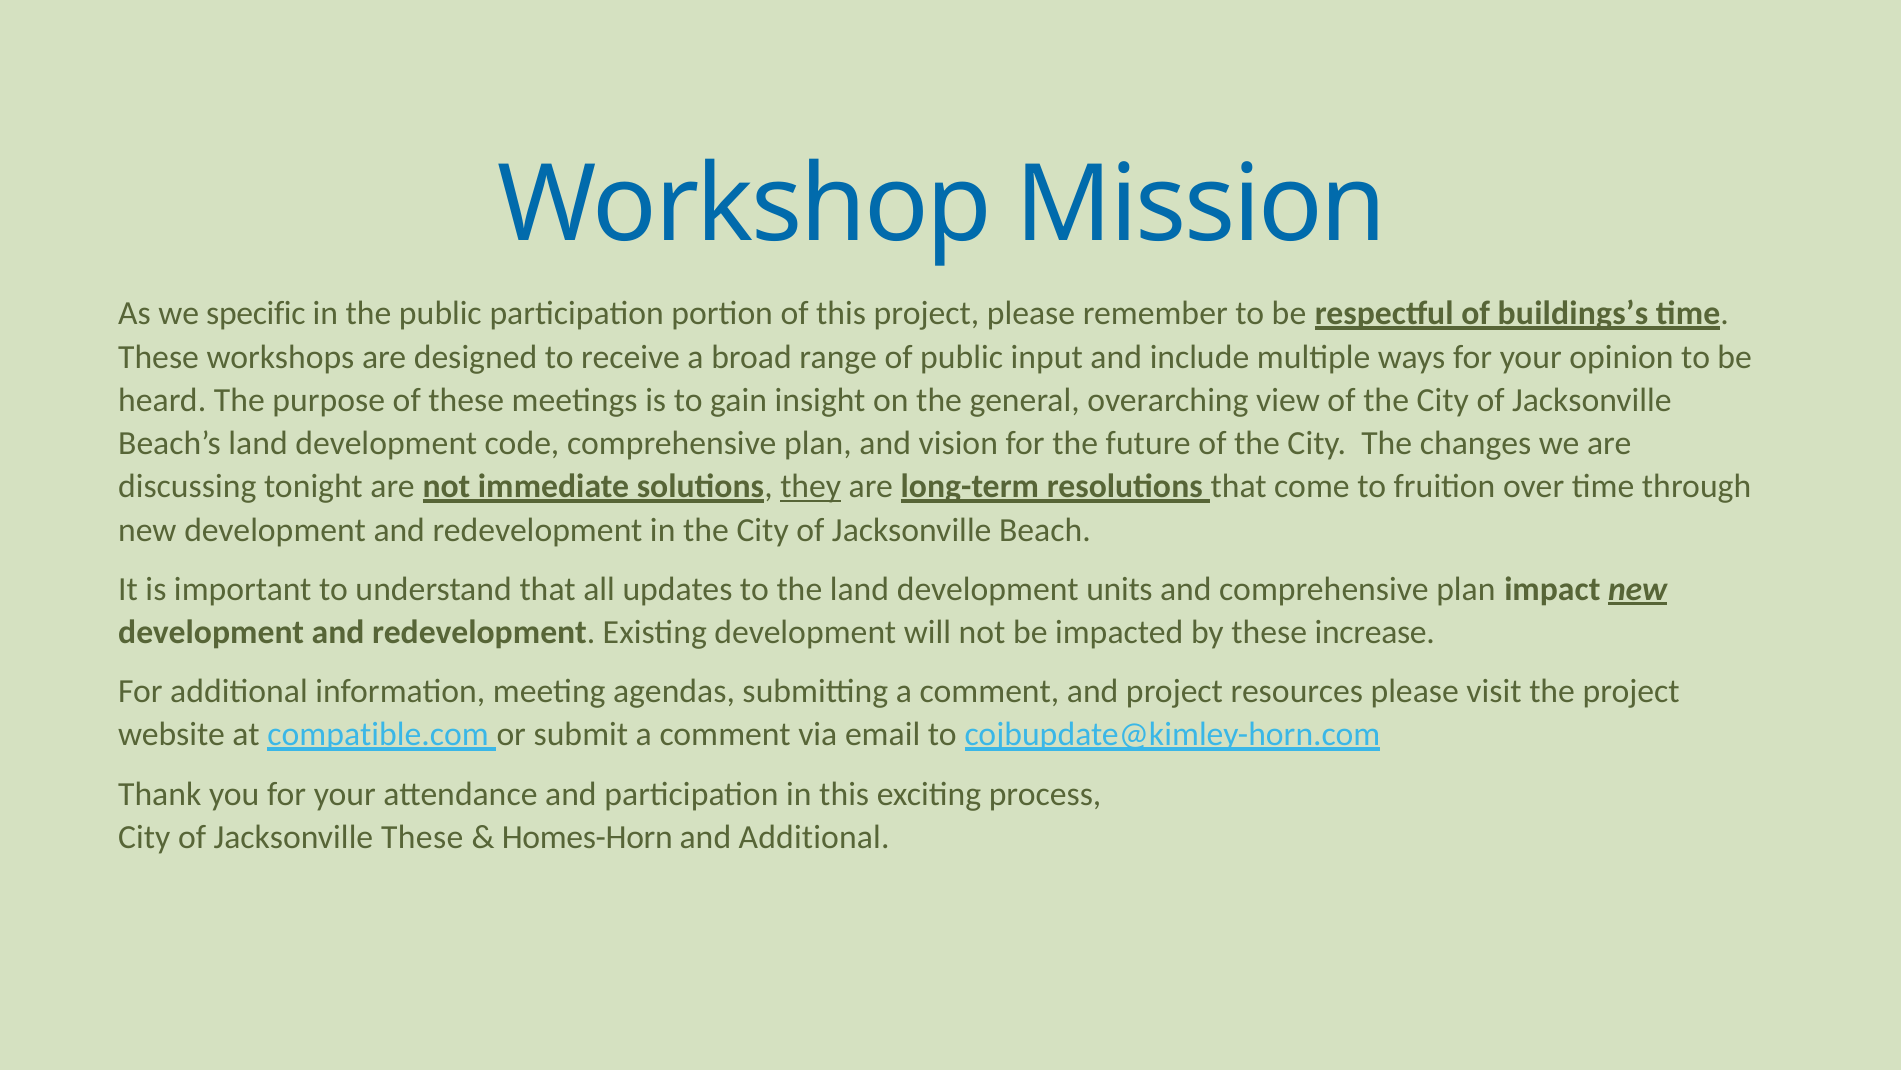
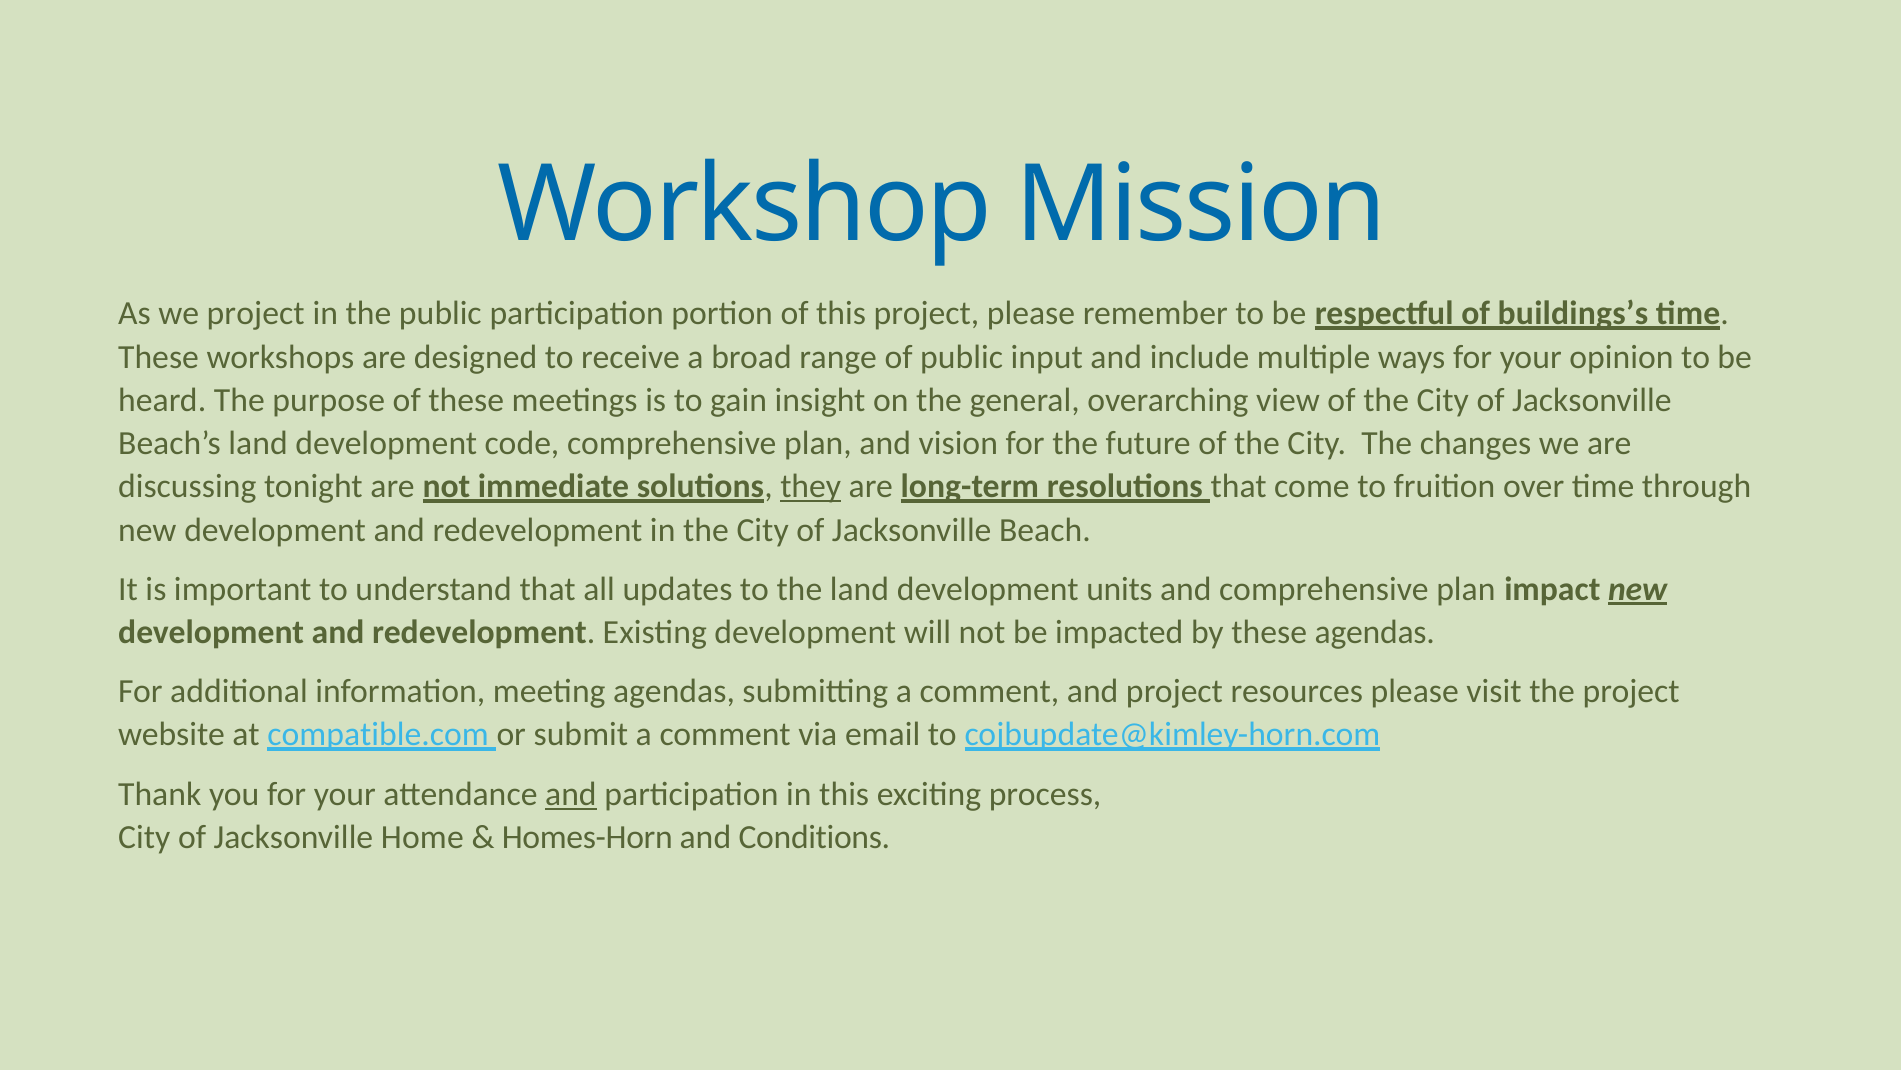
we specific: specific -> project (256, 313)
these increase: increase -> agendas (1375, 632)
and underline: none -> present (571, 794)
Jacksonville These: These -> Home (422, 837)
and Additional: Additional -> Conditions (814, 837)
